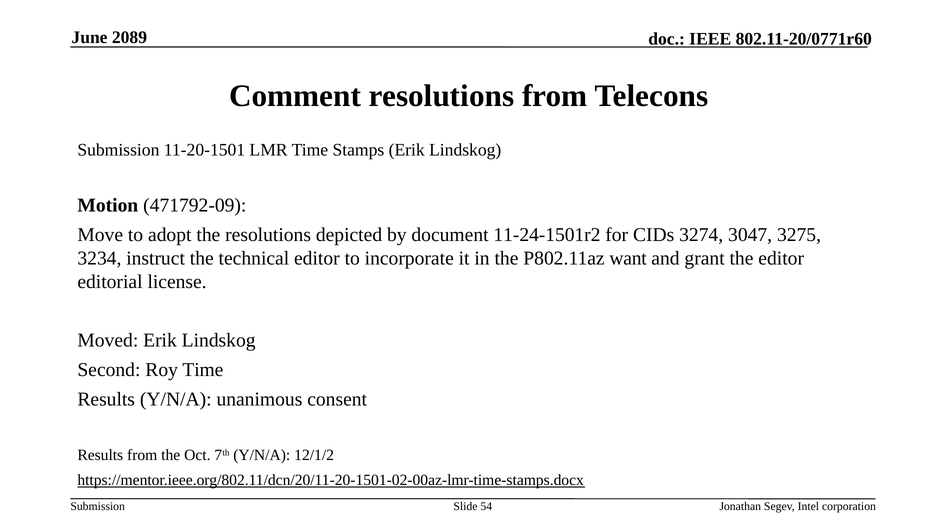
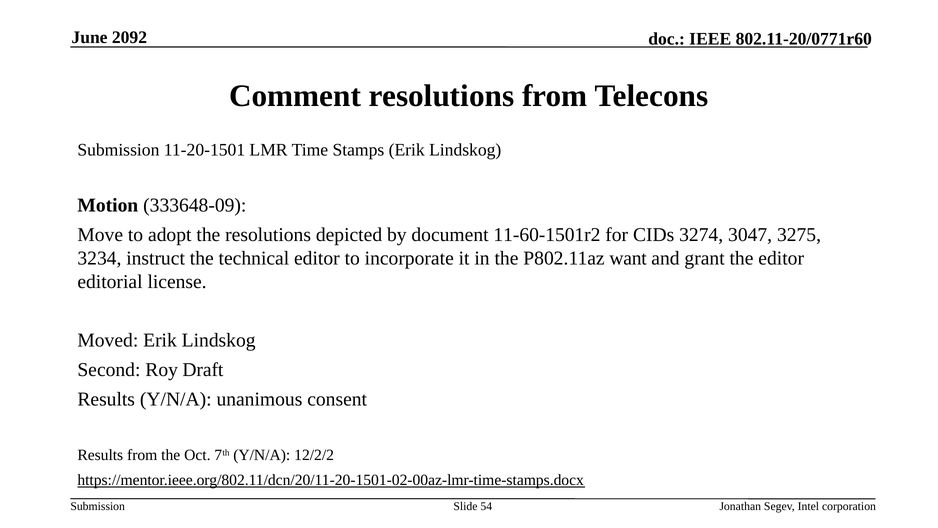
2089: 2089 -> 2092 (129, 37)
471792-09: 471792-09 -> 333648-09 (195, 205)
11-24-1501r2: 11-24-1501r2 -> 11-60-1501r2 (547, 235)
Roy Time: Time -> Draft (203, 370)
12/1/2: 12/1/2 -> 12/2/2 (314, 455)
